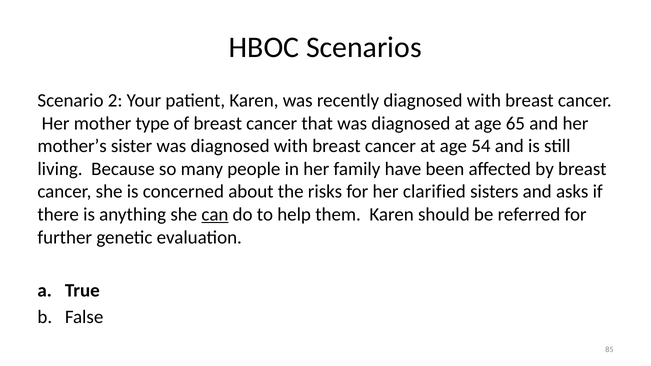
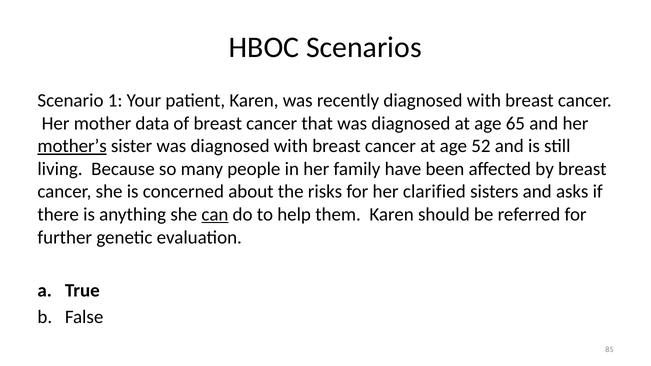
2: 2 -> 1 (115, 101)
type: type -> data (152, 123)
mother’s underline: none -> present (72, 146)
54: 54 -> 52 (481, 146)
